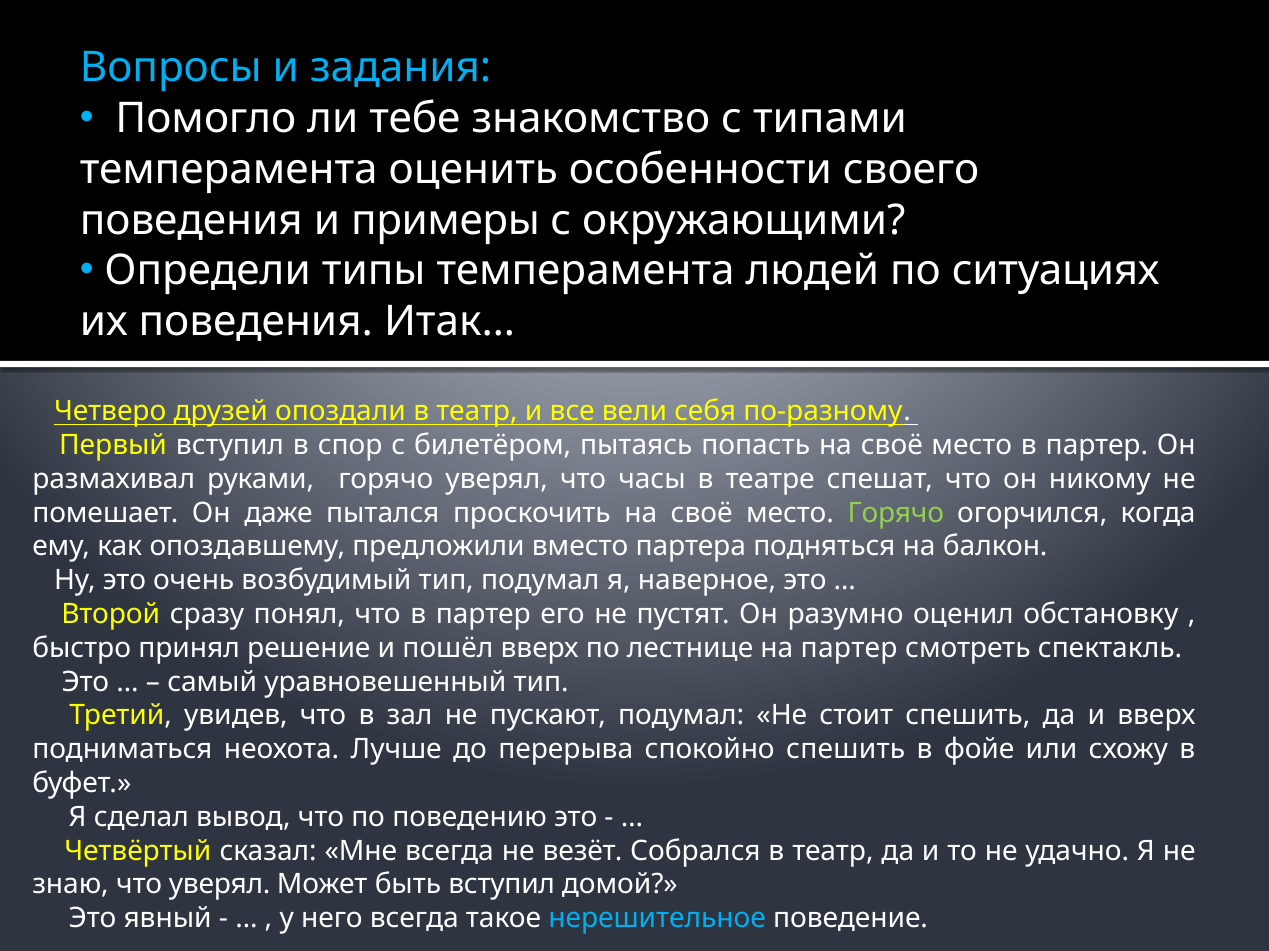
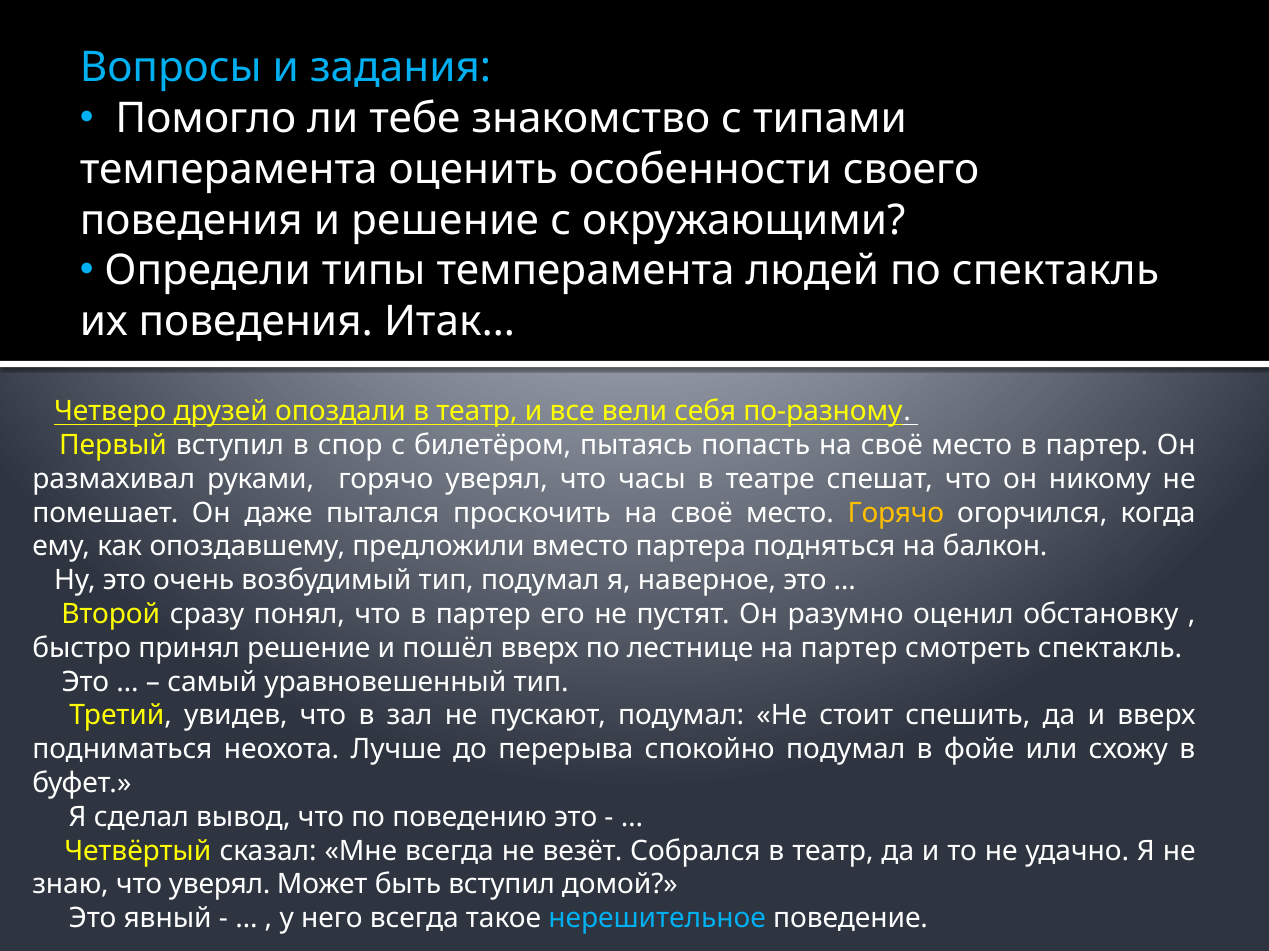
и примеры: примеры -> решение (445, 220)
по ситуациях: ситуациях -> спектакль (1055, 271)
Горячо colour: light green -> yellow (896, 513)
спокойно спешить: спешить -> подумал (846, 750)
